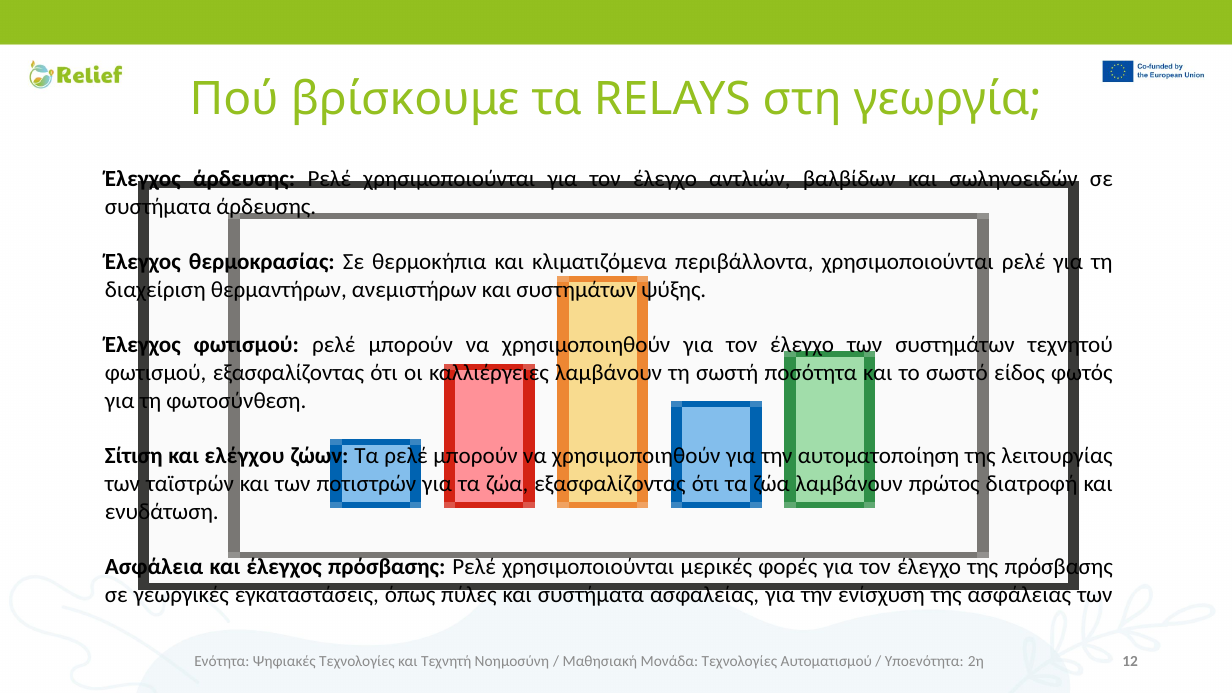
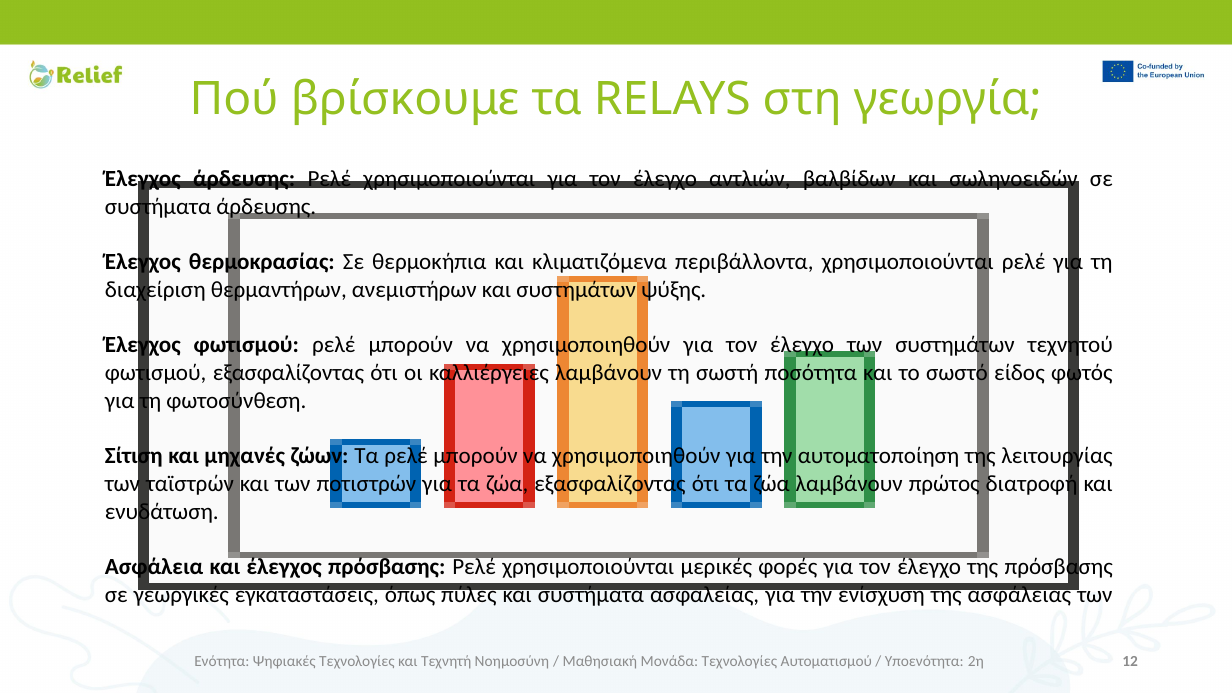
ελέγχου: ελέγχου -> μηχανές (245, 456)
